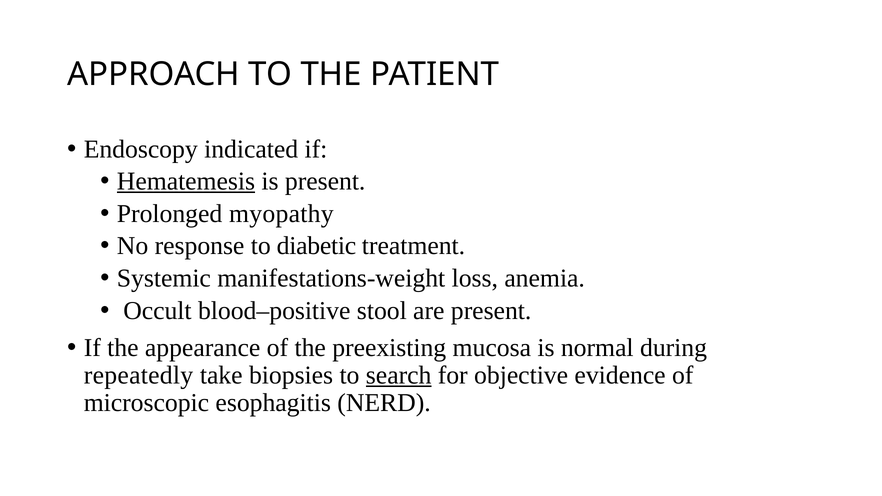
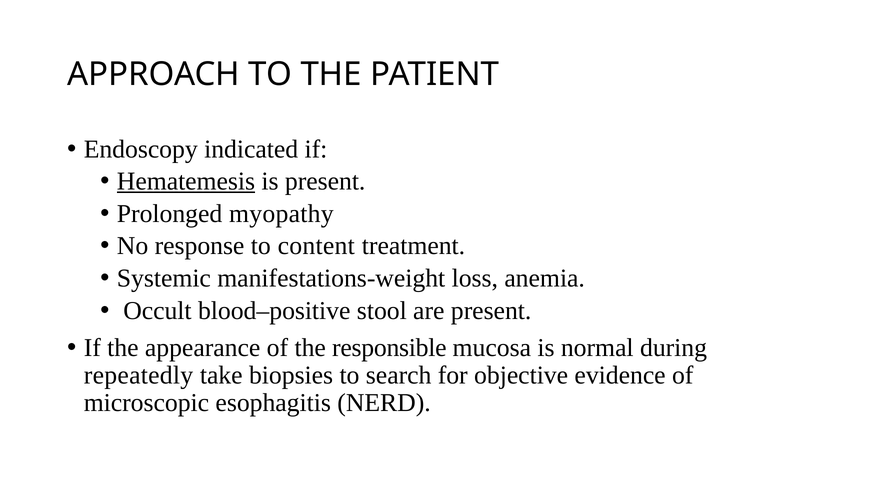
diabetic: diabetic -> content (316, 246)
preexisting: preexisting -> responsible (389, 348)
search underline: present -> none (399, 375)
